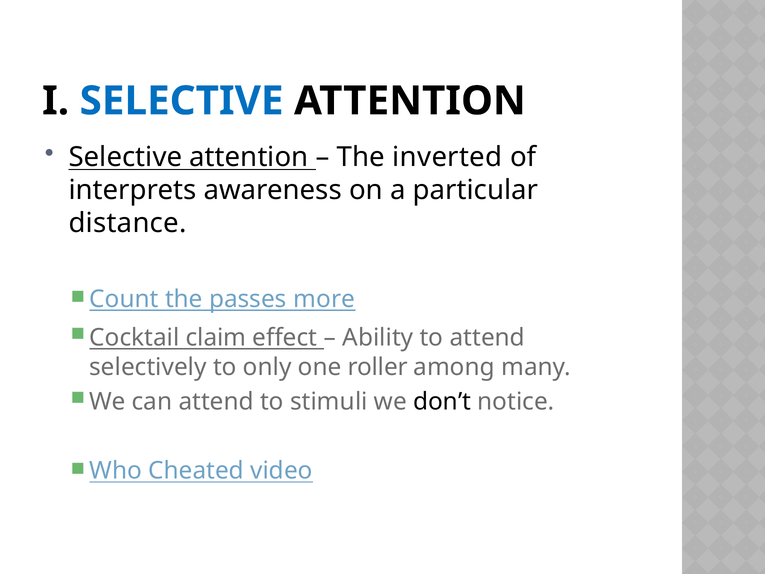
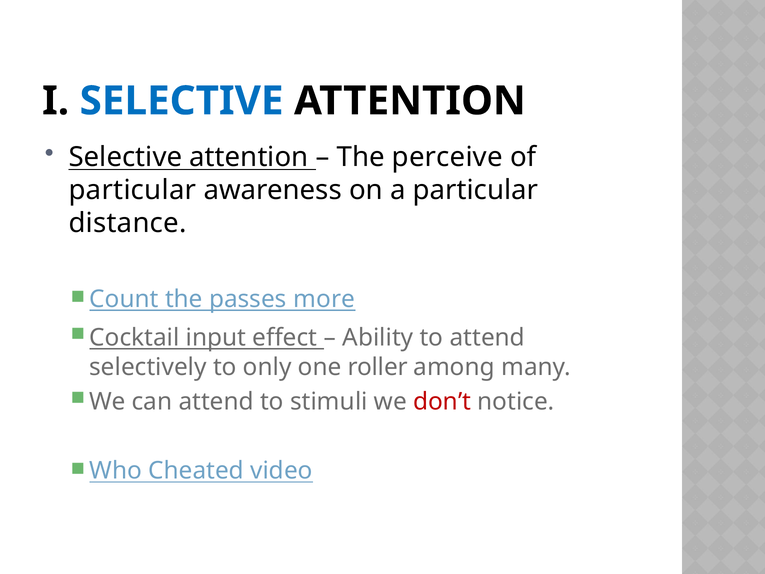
inverted: inverted -> perceive (447, 157)
interprets: interprets -> particular (132, 190)
claim: claim -> input (216, 338)
don’t colour: black -> red (442, 401)
